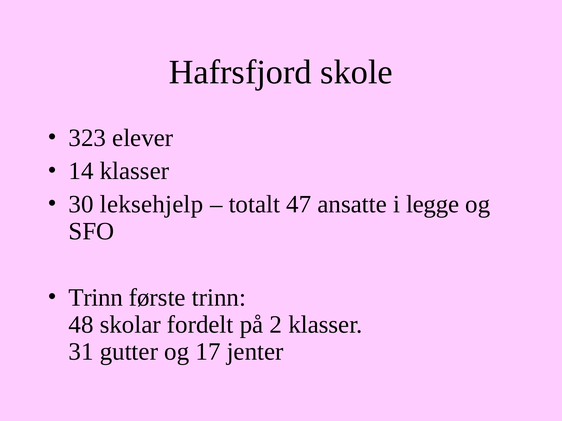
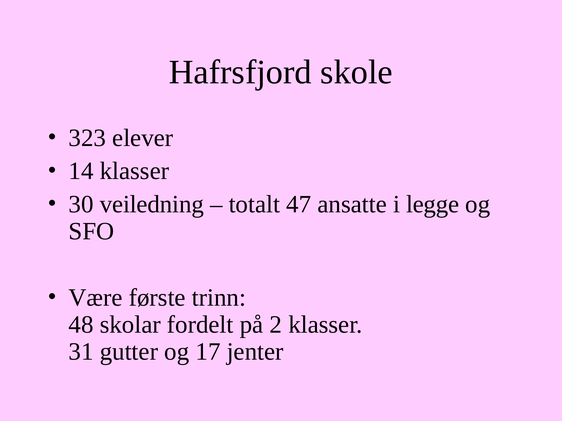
leksehjelp: leksehjelp -> veiledning (152, 204)
Trinn: Trinn -> Være (96, 298)
